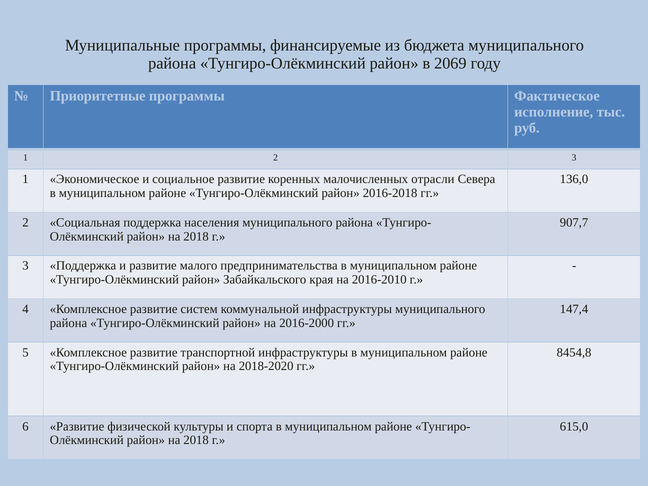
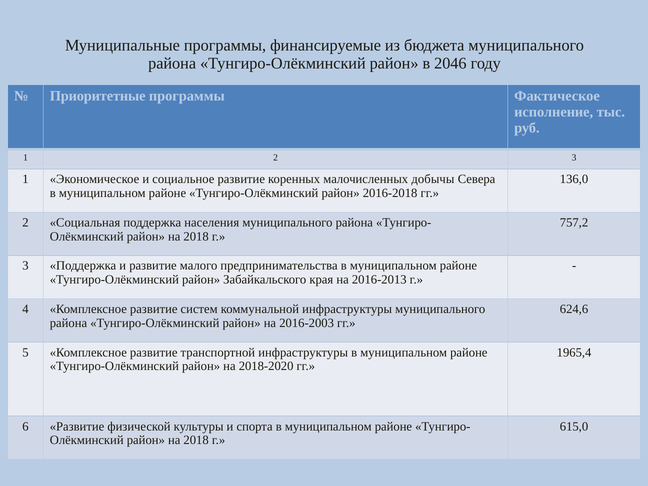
2069: 2069 -> 2046 (450, 63)
отрасли: отрасли -> добычы (433, 179)
907,7: 907,7 -> 757,2 (574, 223)
2016-2010: 2016-2010 -> 2016-2013 (379, 280)
147,4: 147,4 -> 624,6 (574, 309)
2016-2000: 2016-2000 -> 2016-2003 (307, 323)
8454,8: 8454,8 -> 1965,4 (574, 352)
